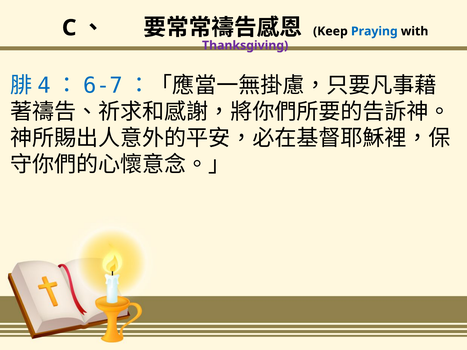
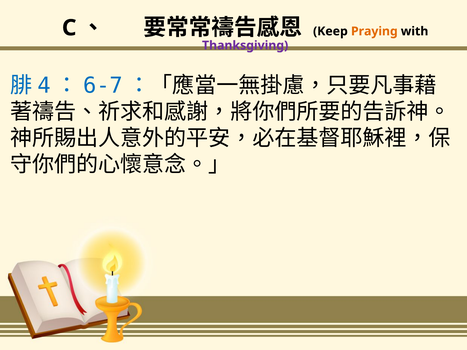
Praying colour: blue -> orange (374, 31)
